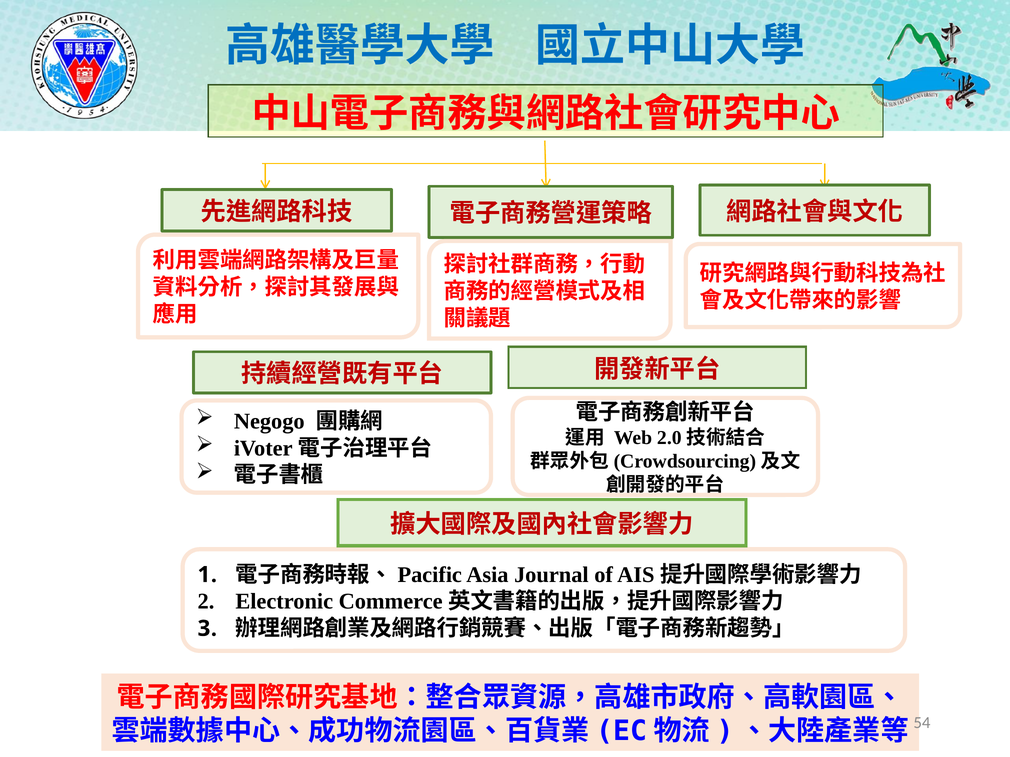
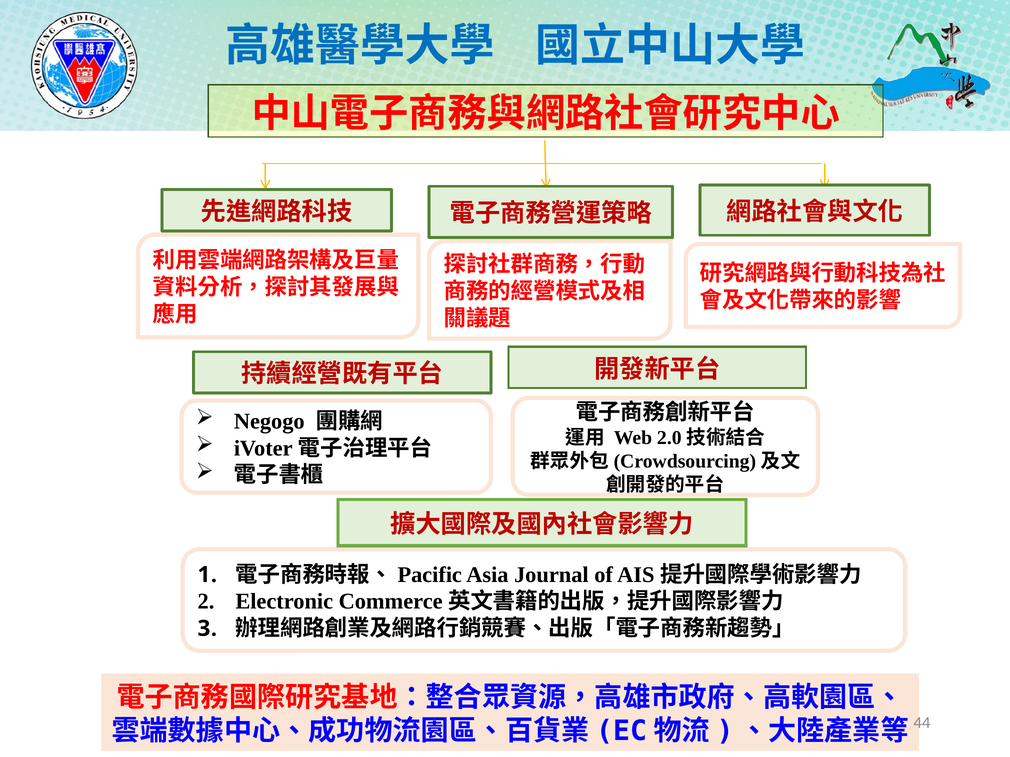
54: 54 -> 44 (922, 723)
